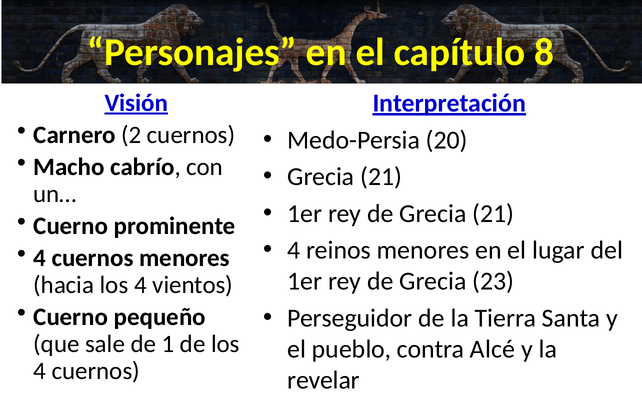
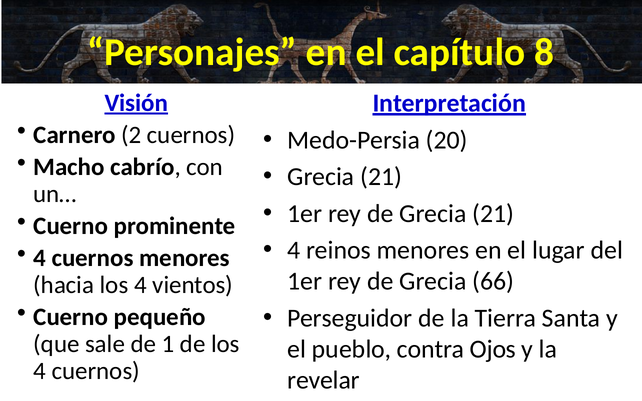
23: 23 -> 66 (493, 281)
Alcé: Alcé -> Ojos (493, 349)
